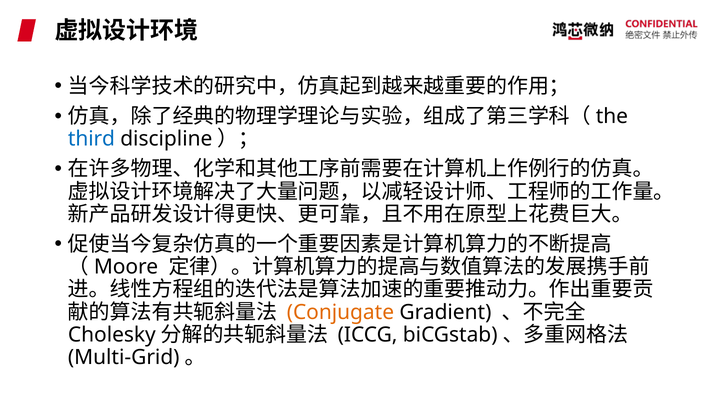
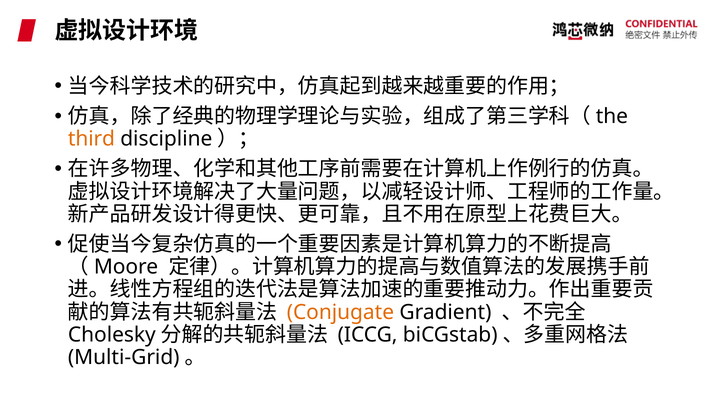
third colour: blue -> orange (91, 139)
